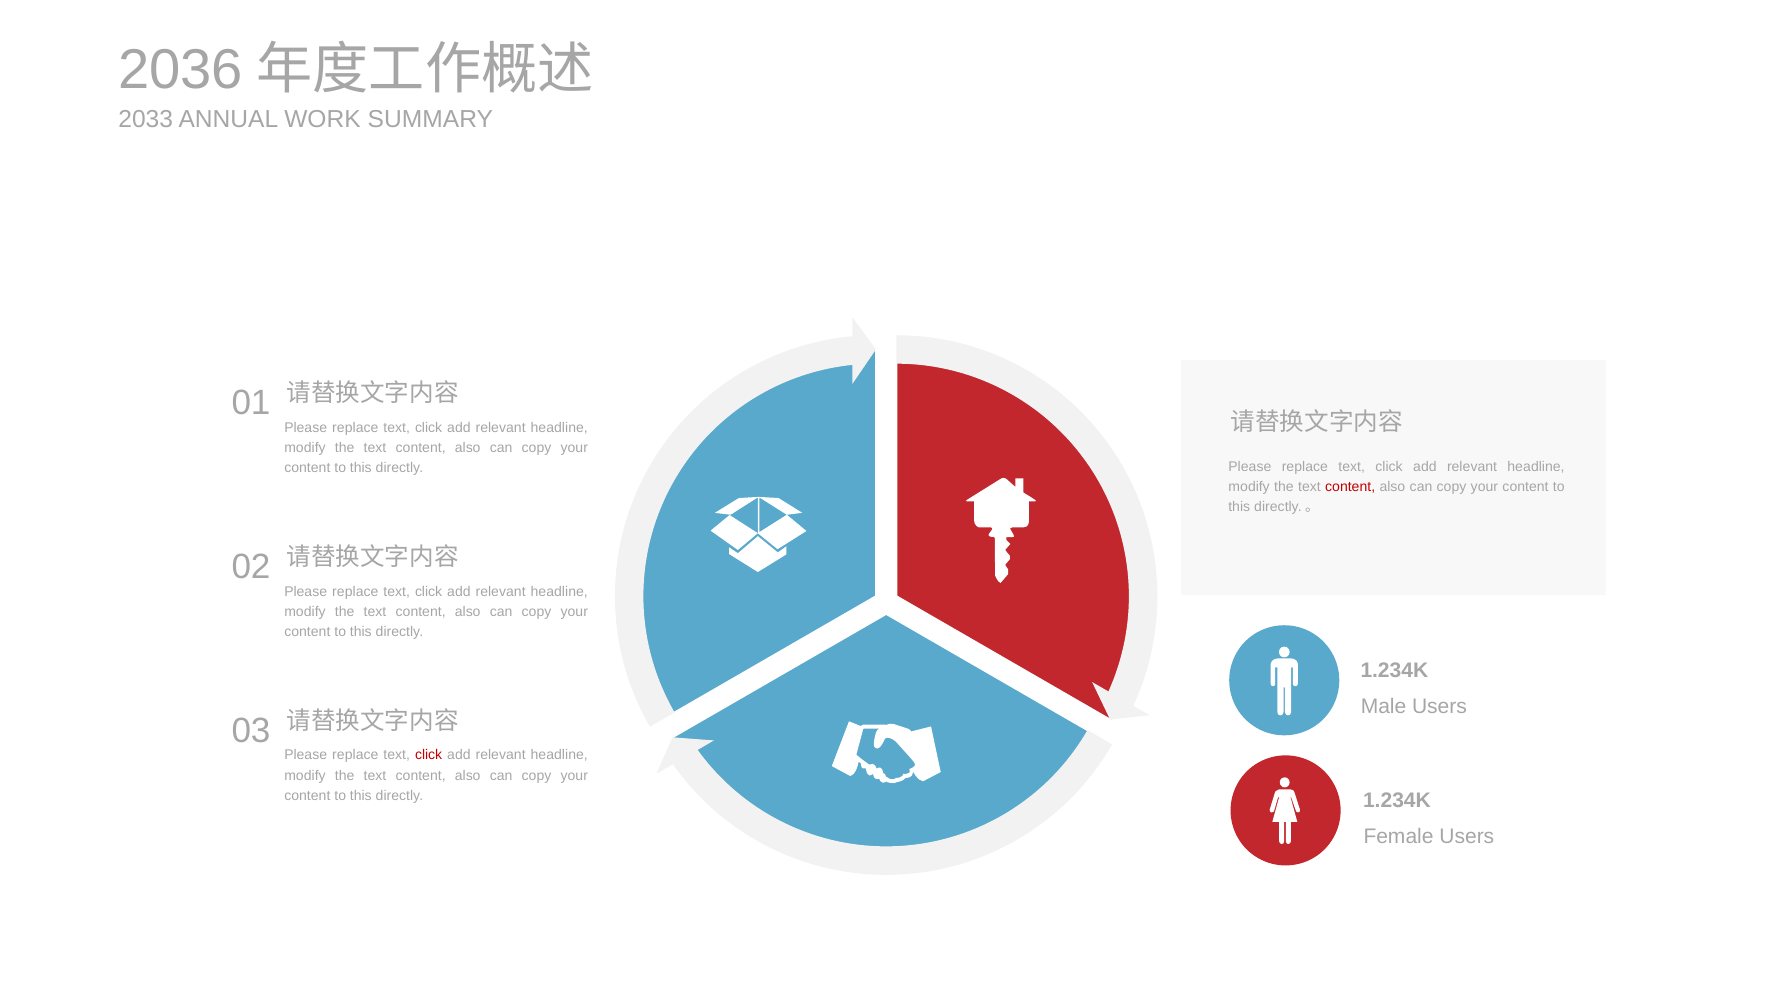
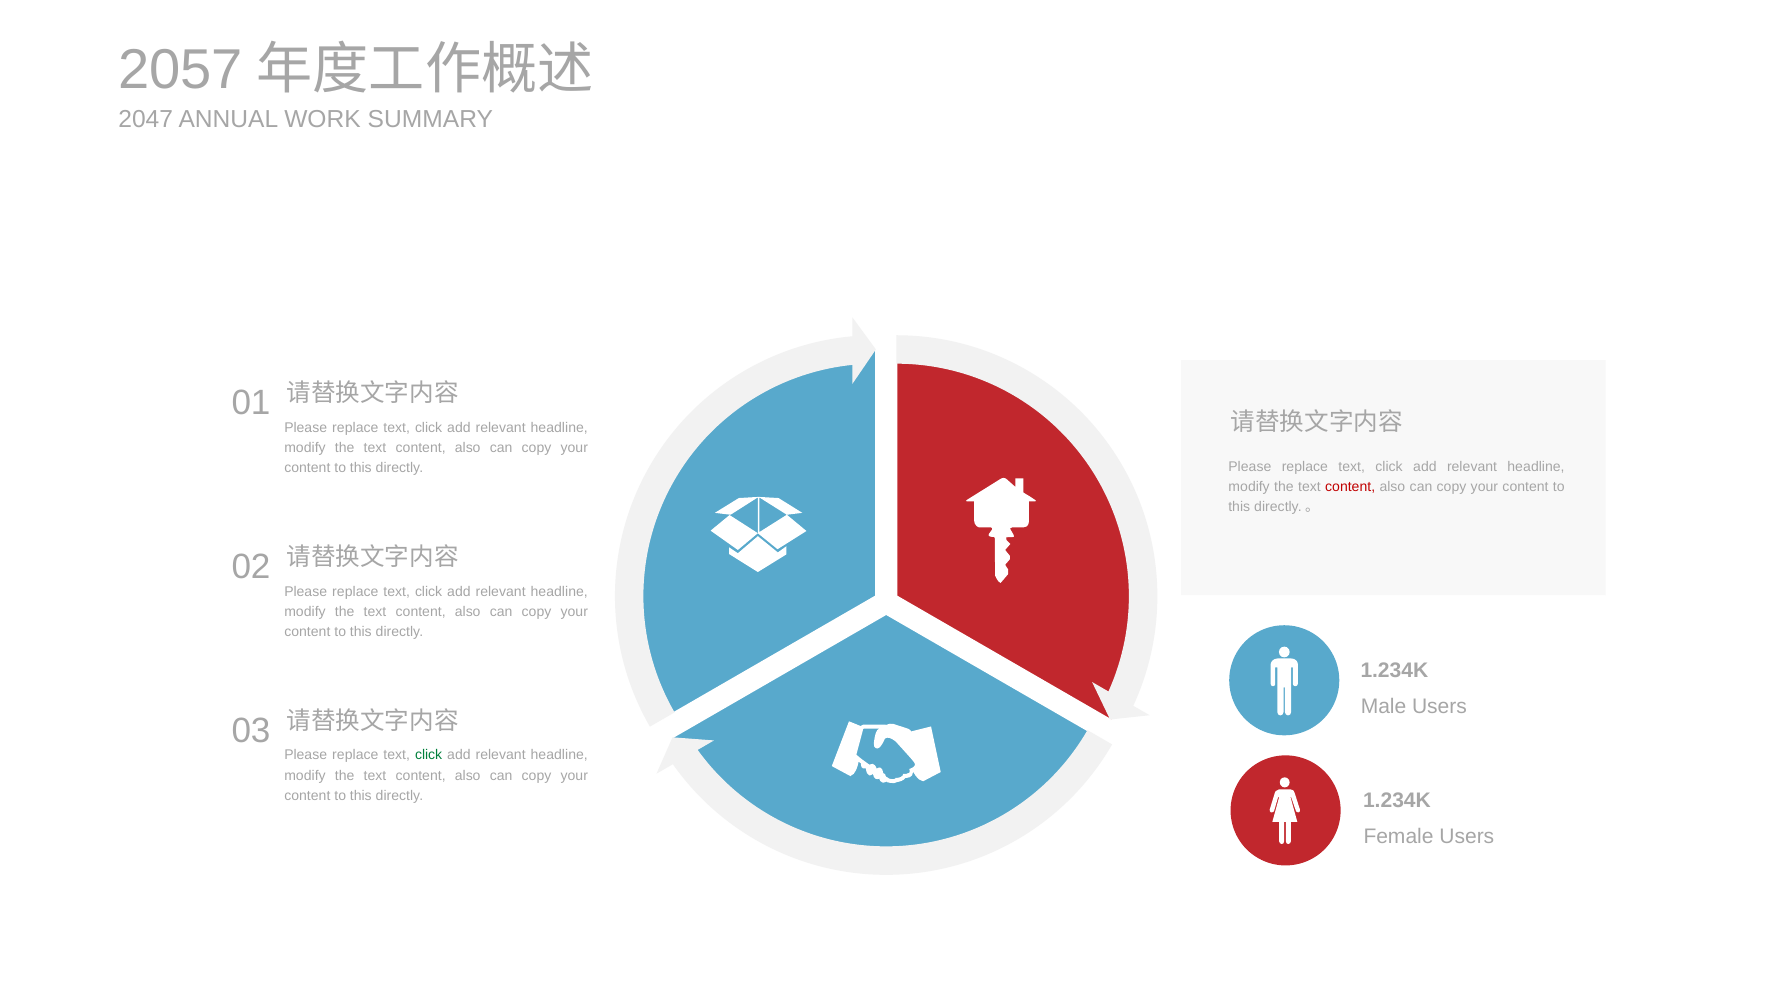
2036: 2036 -> 2057 (181, 70)
2033: 2033 -> 2047 (146, 119)
click colour: red -> green (429, 755)
